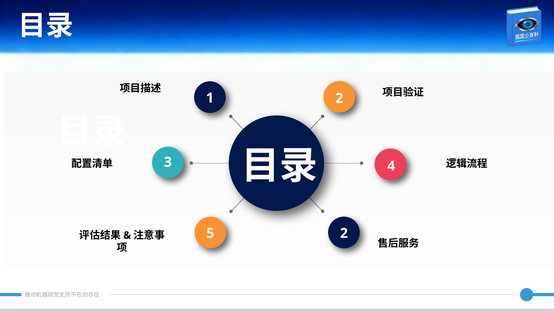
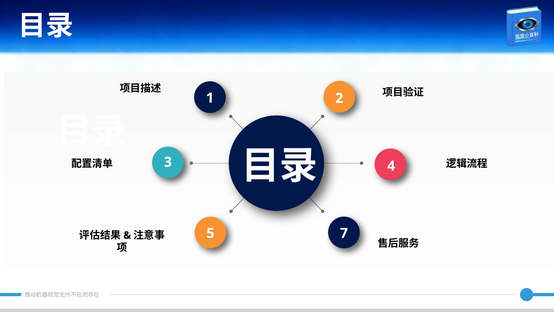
5 2: 2 -> 7 (344, 233)
